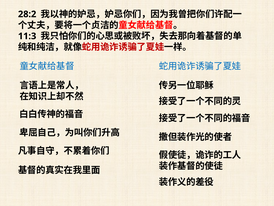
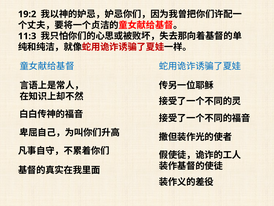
28:2: 28:2 -> 19:2 (27, 14)
